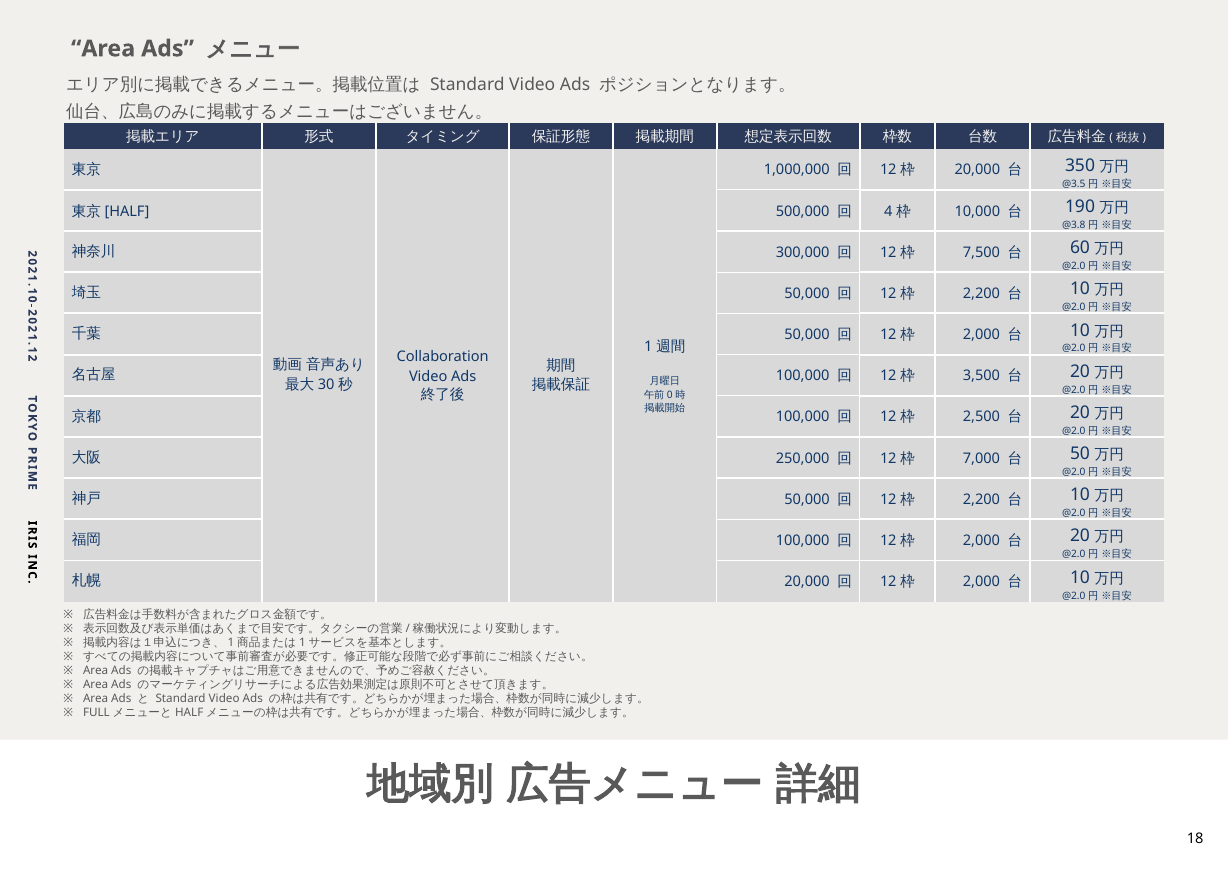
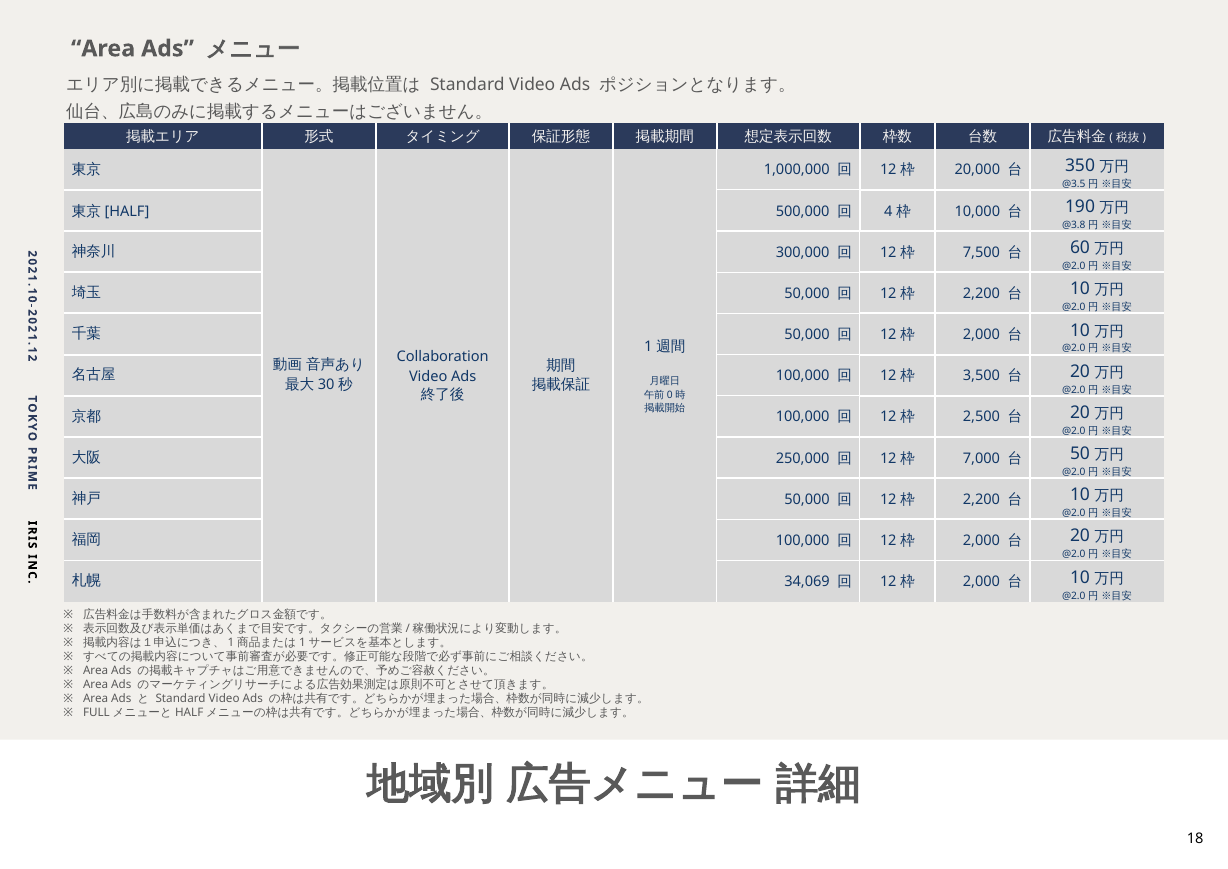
20,000: 20,000 -> 34,069 (807, 581)
